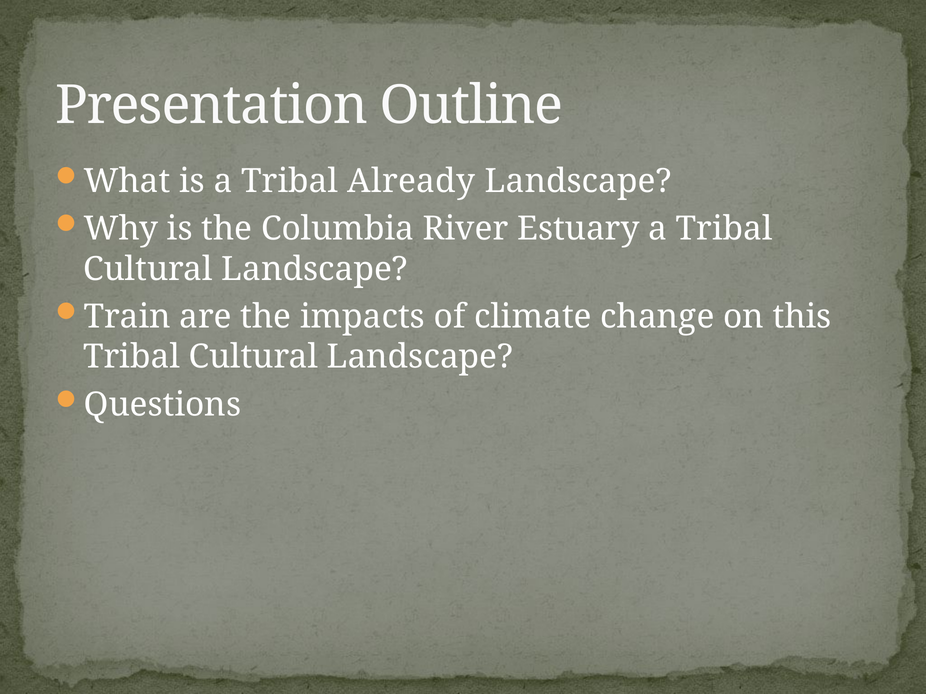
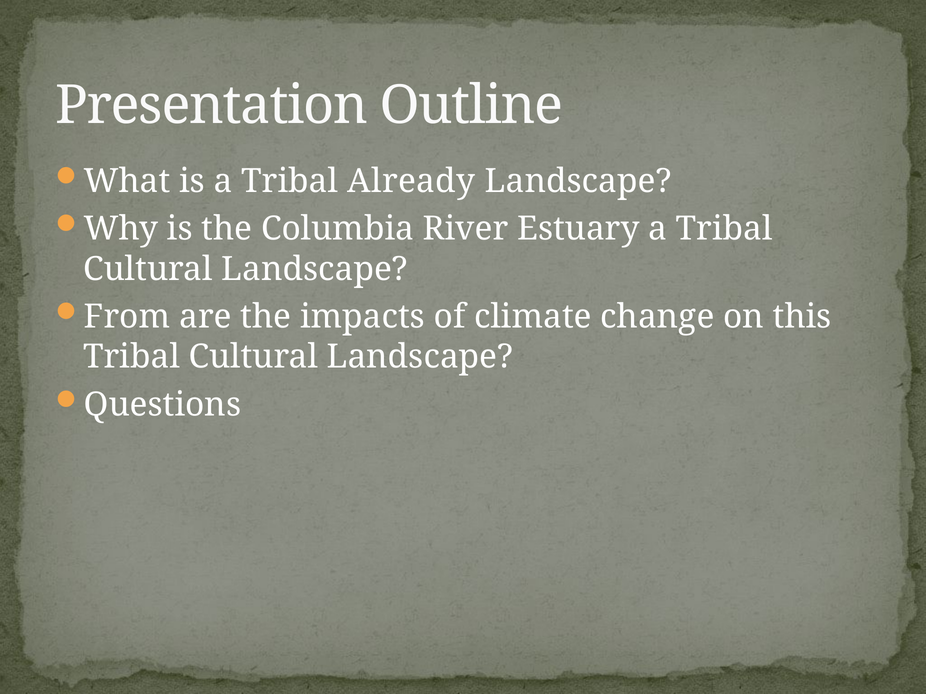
Train: Train -> From (127, 317)
